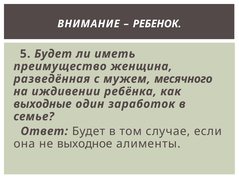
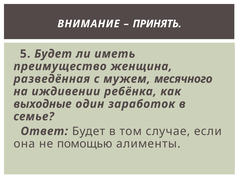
РЕБЕНОК: РЕБЕНОК -> ПРИНЯТЬ (157, 24)
выходное: выходное -> помощью (85, 144)
